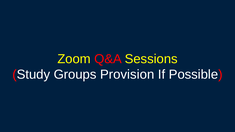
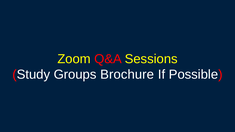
Provision: Provision -> Brochure (127, 75)
